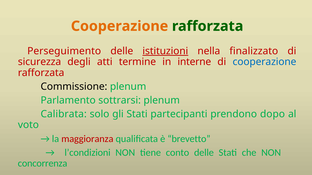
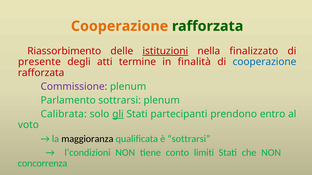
Perseguimento: Perseguimento -> Riassorbimento (64, 51)
sicurezza: sicurezza -> presente (39, 62)
interne: interne -> finalità (194, 62)
Commissione colour: black -> purple (74, 87)
gli underline: none -> present (118, 114)
dopo: dopo -> entro (273, 114)
maggioranza colour: red -> black (87, 139)
è brevetto: brevetto -> sottrarsi (189, 139)
conto delle: delle -> limiti (204, 153)
